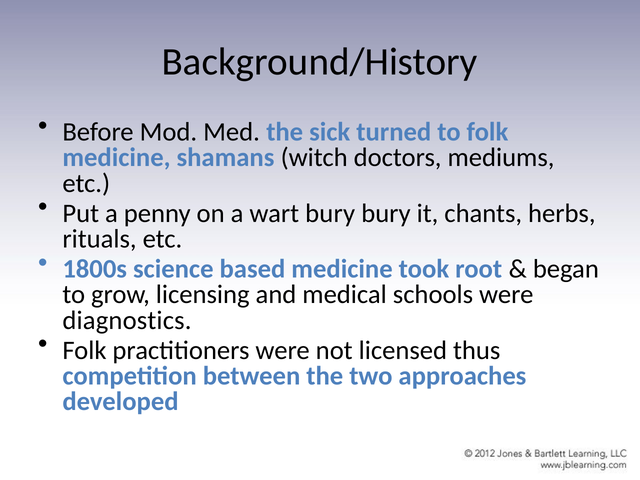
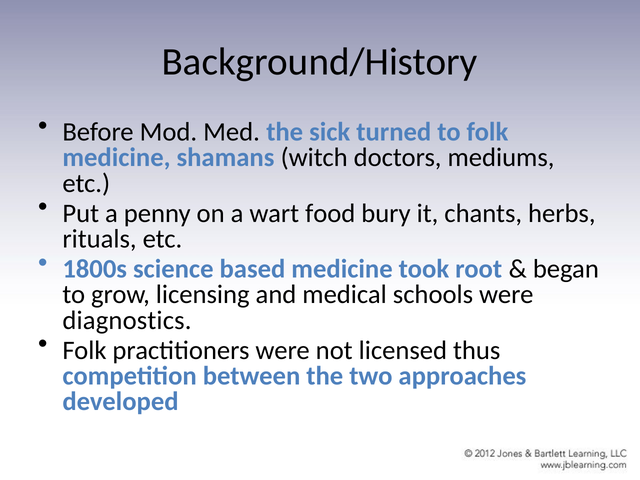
wart bury: bury -> food (330, 213)
